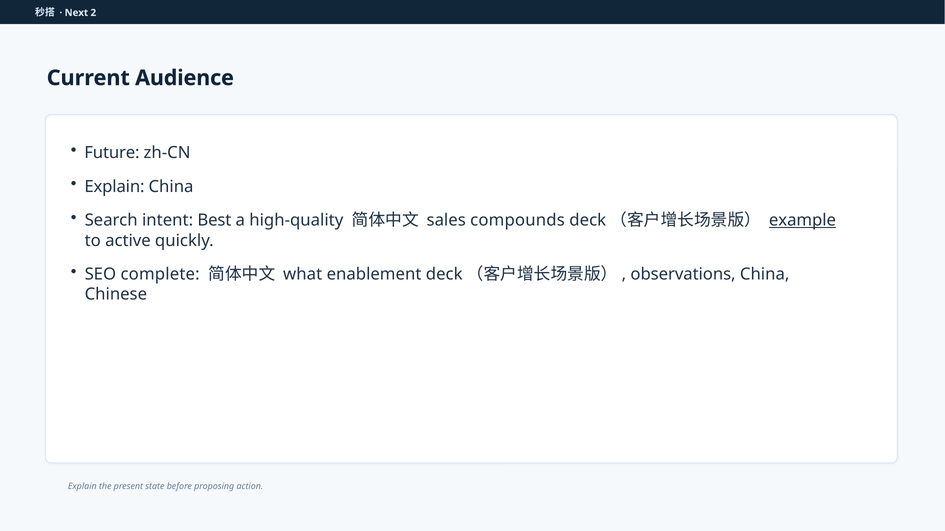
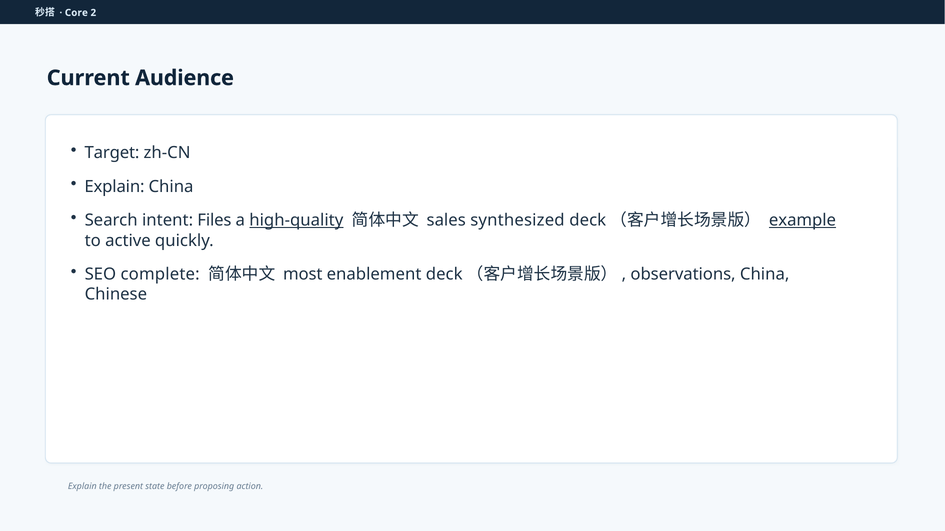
Next: Next -> Core (76, 13)
Future: Future -> Target (112, 153)
Best: Best -> Files (214, 221)
high-quality underline: none -> present (296, 221)
compounds: compounds -> synthesized (517, 221)
what: what -> most (303, 275)
